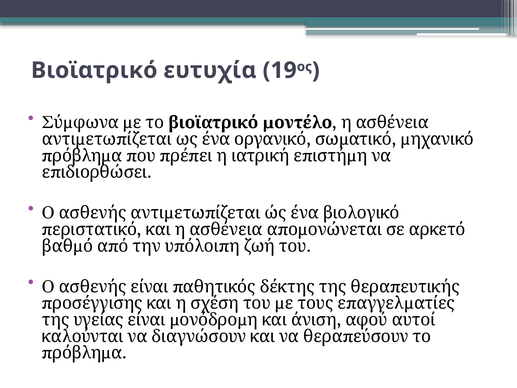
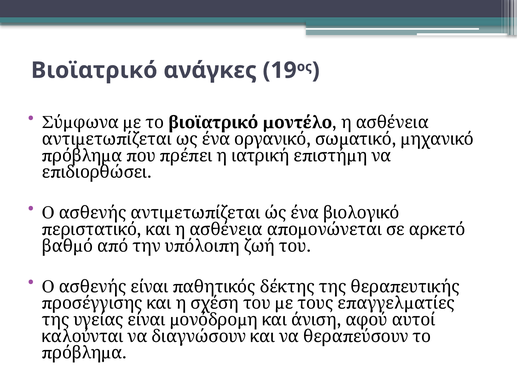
ευτυχία: ευτυχία -> ανάγκες (210, 70)
